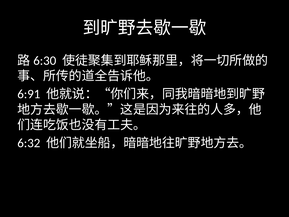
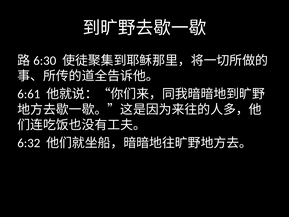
6:91: 6:91 -> 6:61 (29, 94)
